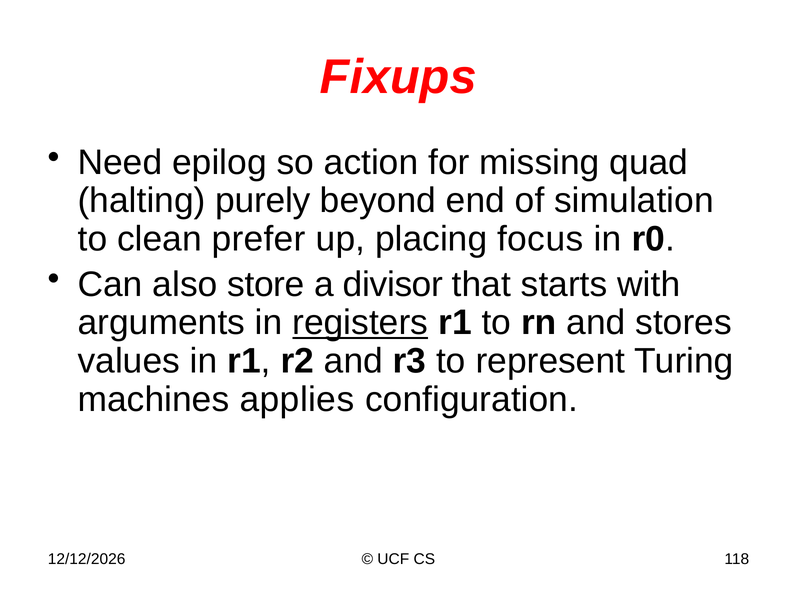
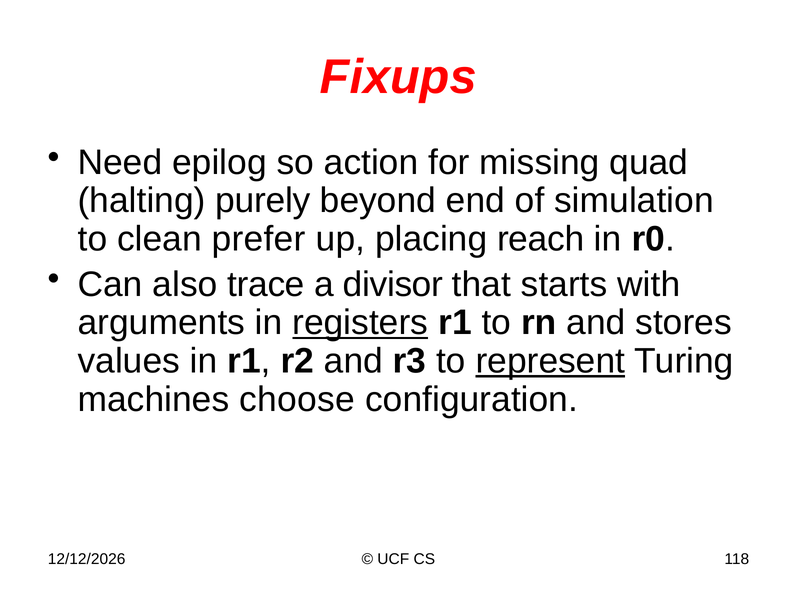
focus: focus -> reach (541, 239)
store: store -> trace (266, 284)
represent underline: none -> present (550, 361)
applies: applies -> choose (297, 399)
